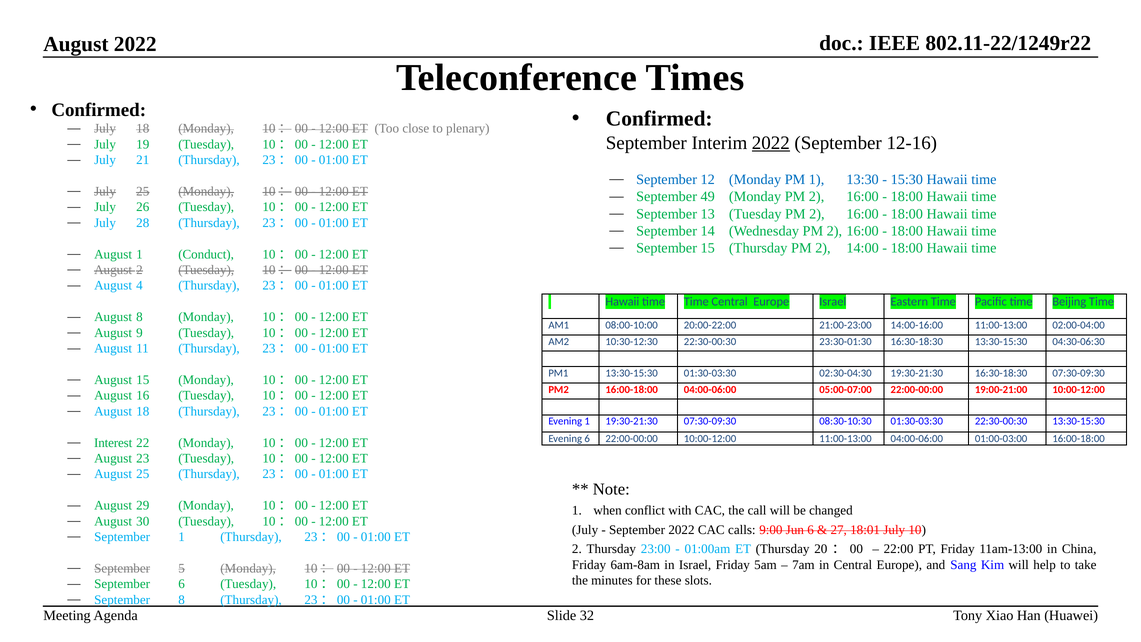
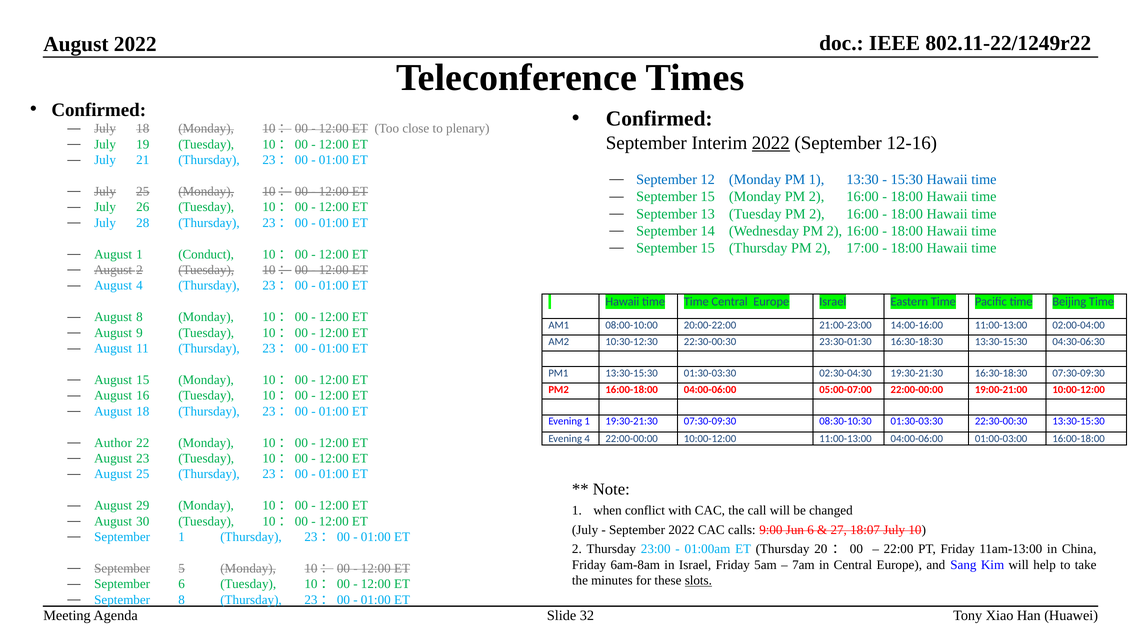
49: 49 -> 15 (708, 197)
14:00: 14:00 -> 17:00 (863, 248)
Evening 6: 6 -> 4 (587, 439)
Interest: Interest -> Author (113, 443)
18:01: 18:01 -> 18:07 (865, 530)
slots underline: none -> present (698, 580)
